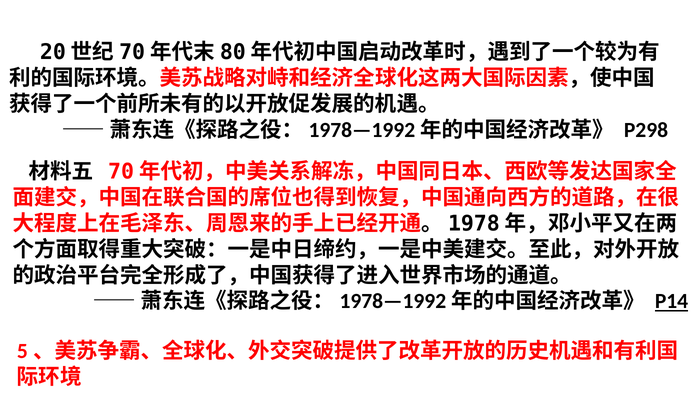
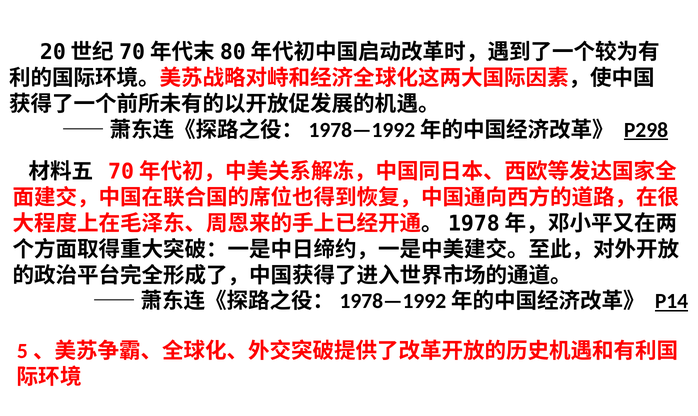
P298 underline: none -> present (646, 130)
